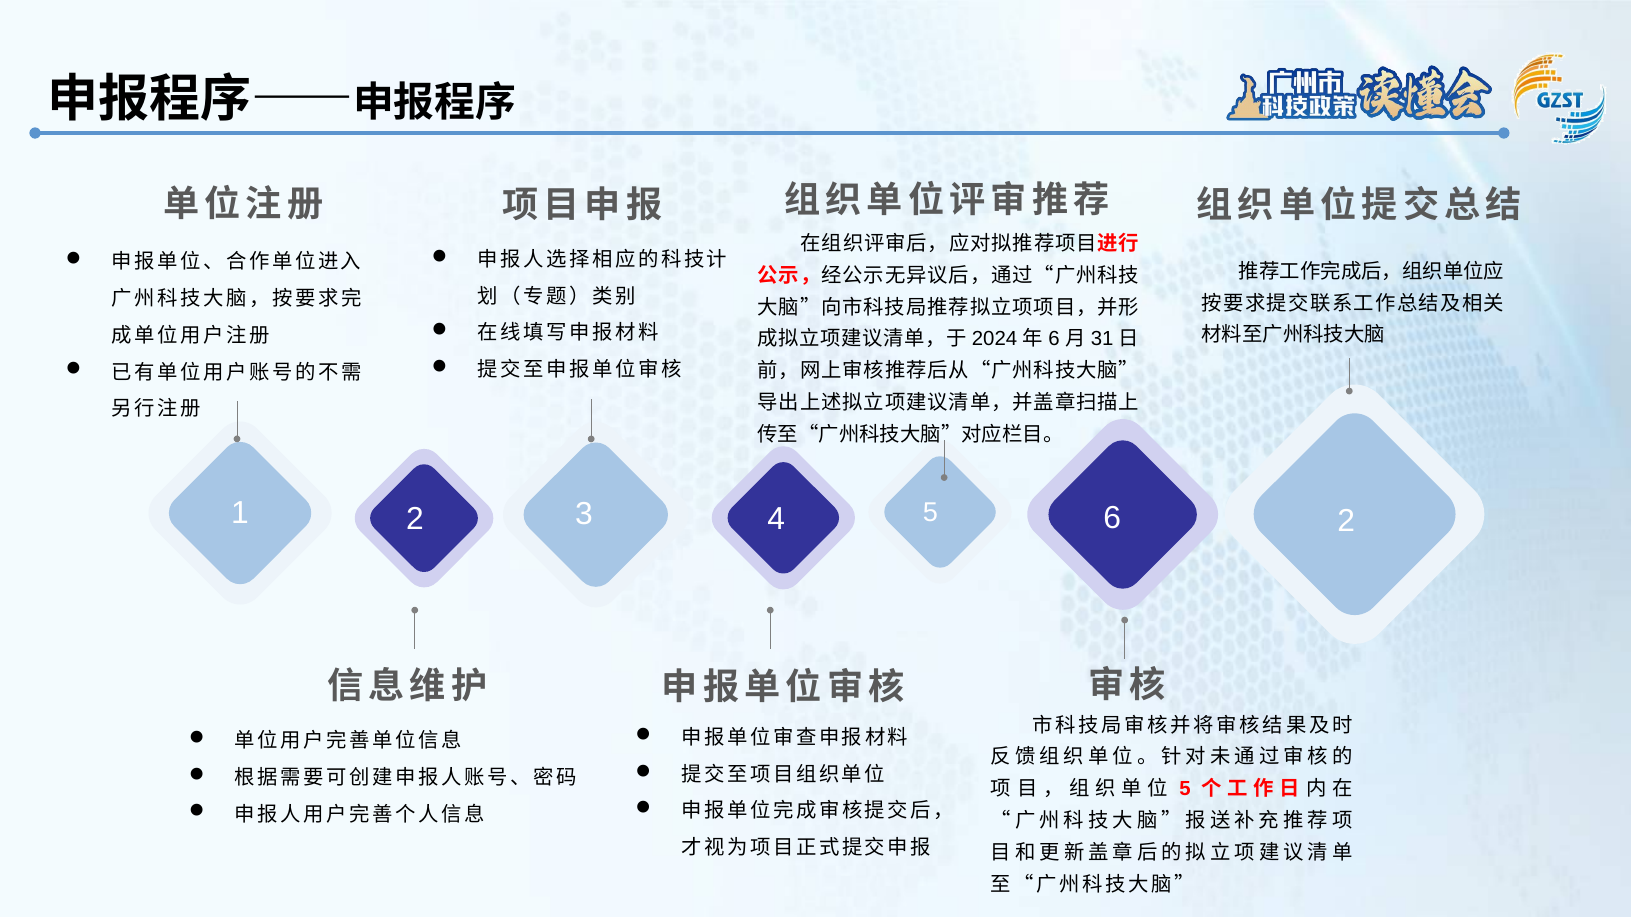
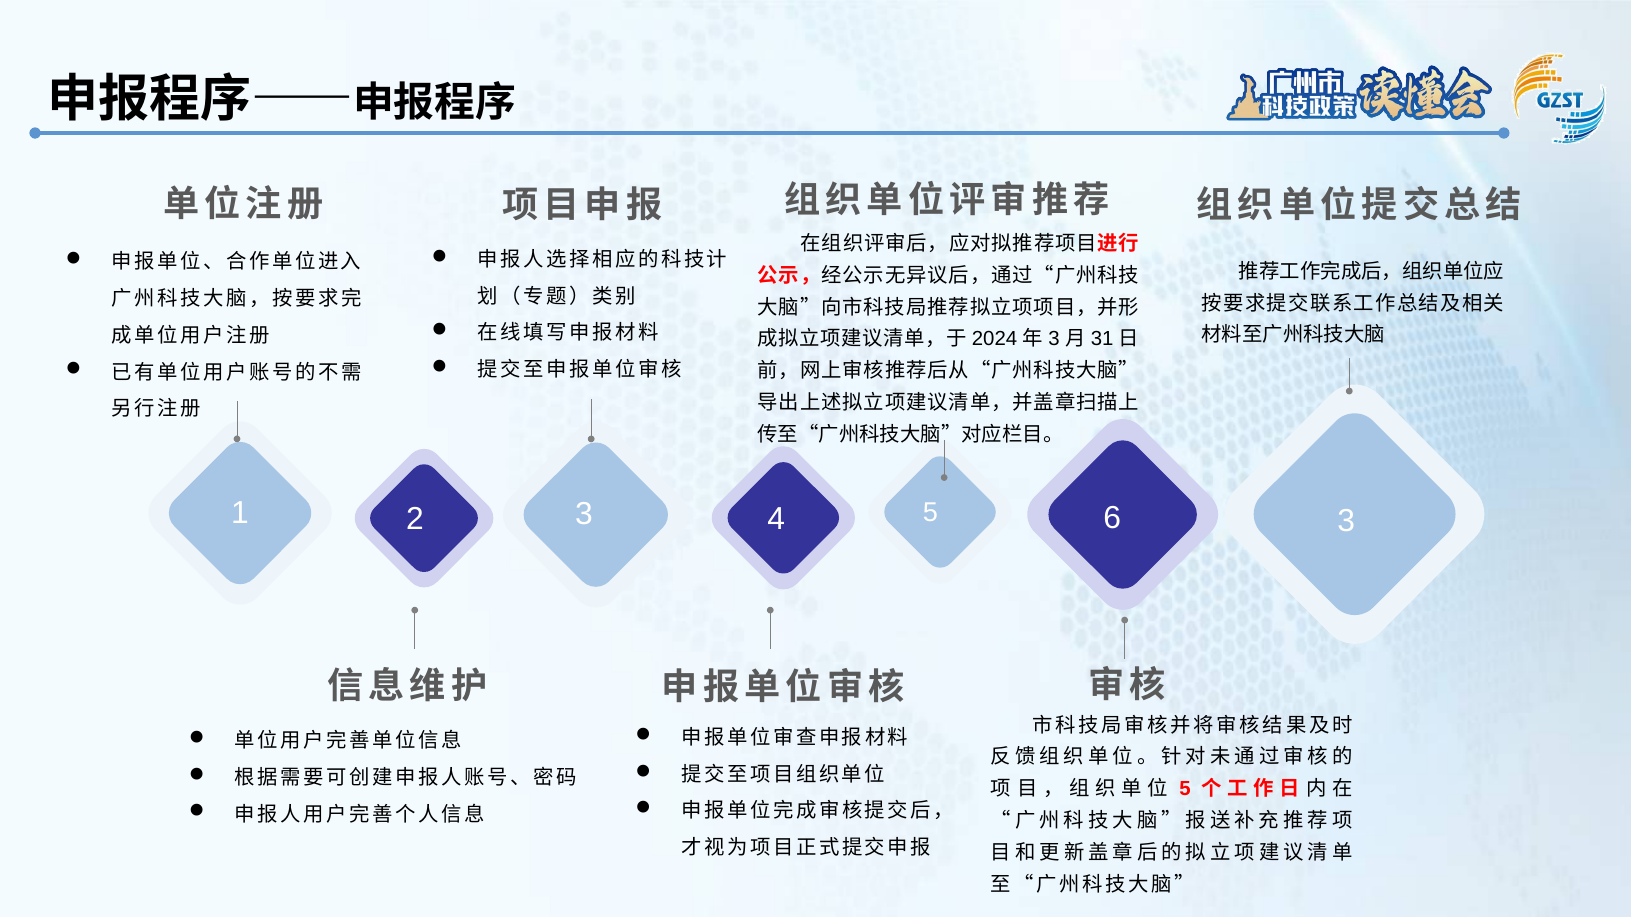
6: 6 -> 3 (1054, 339)
6 2: 2 -> 3 (1346, 521)
